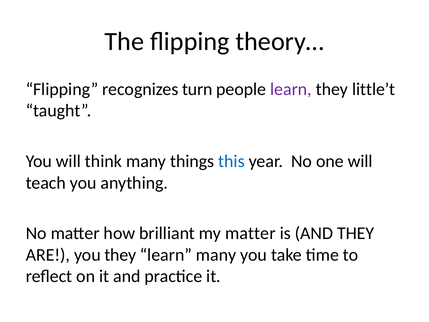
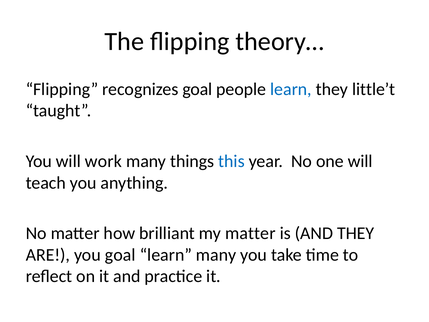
recognizes turn: turn -> goal (197, 89)
learn colour: purple -> blue (291, 89)
think: think -> work (103, 161)
you they: they -> goal (120, 255)
